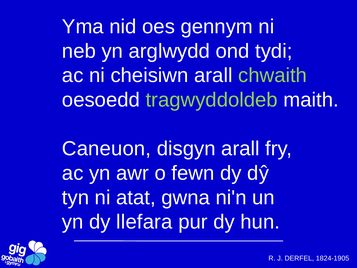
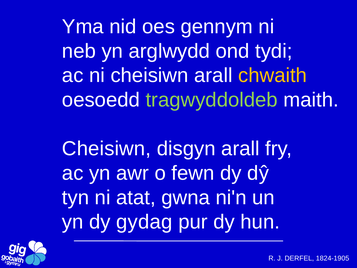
chwaith colour: light green -> yellow (273, 75)
Caneuon: Caneuon -> Cheisiwn (107, 149)
llefara: llefara -> gydag (144, 222)
